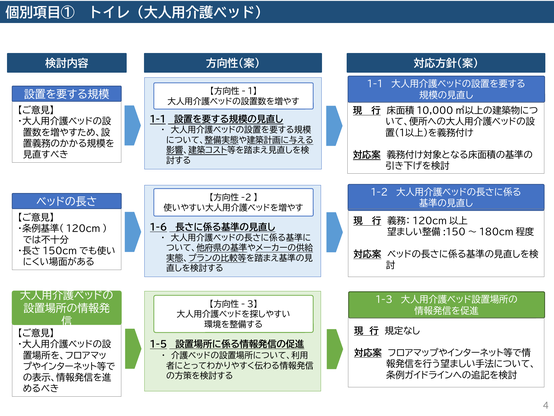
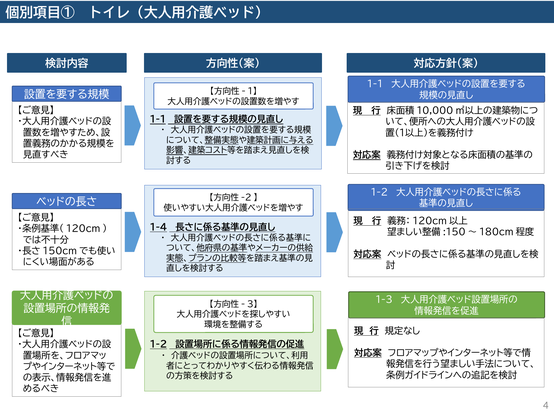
1-6: 1-6 -> 1-4 (158, 227)
1-5: 1-5 -> 1-2 (158, 344)
